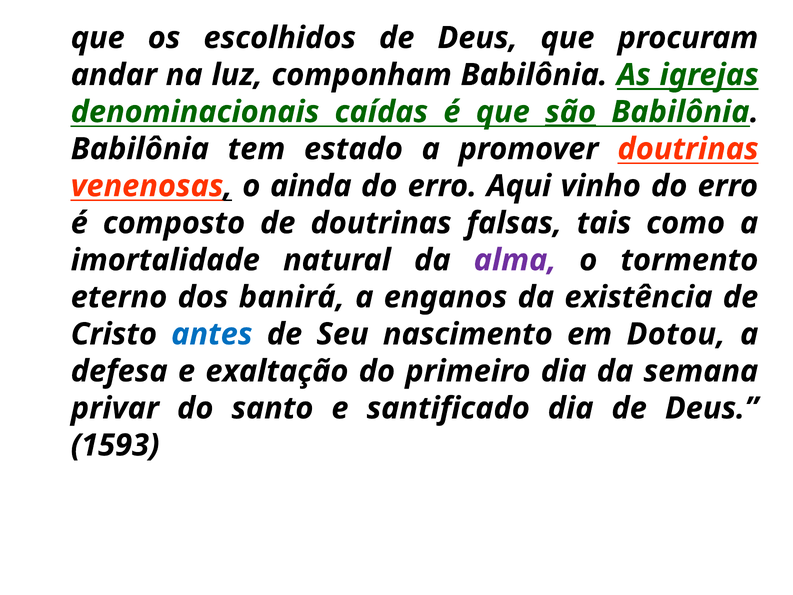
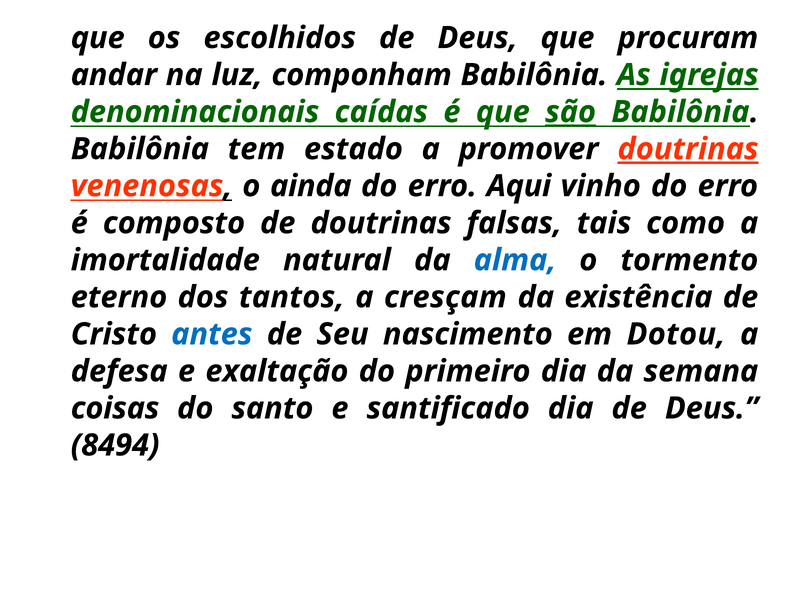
doutrinas underline: none -> present (688, 149)
alma colour: purple -> blue (515, 260)
banirá: banirá -> tantos (292, 297)
enganos: enganos -> cresçam (445, 297)
privar: privar -> coisas (115, 408)
1593: 1593 -> 8494 (115, 445)
